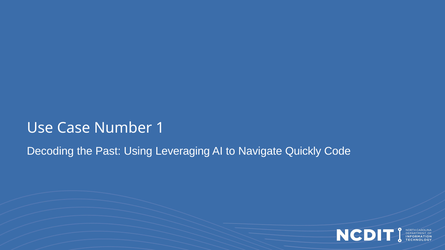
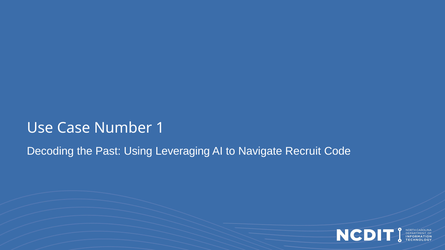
Quickly: Quickly -> Recruit (303, 151)
